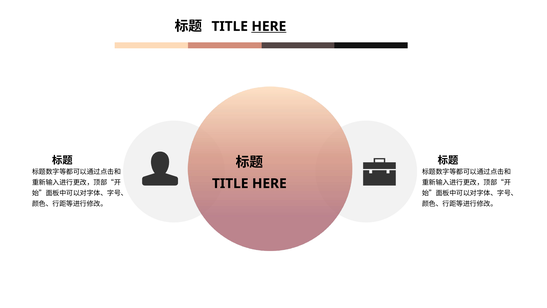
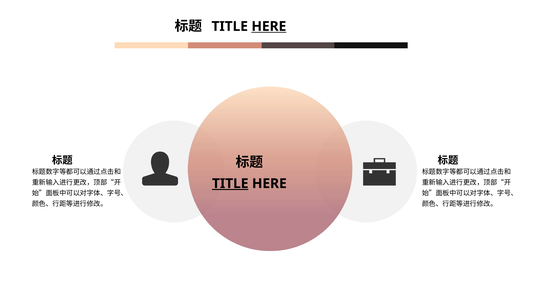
TITLE underline: none -> present (230, 183)
